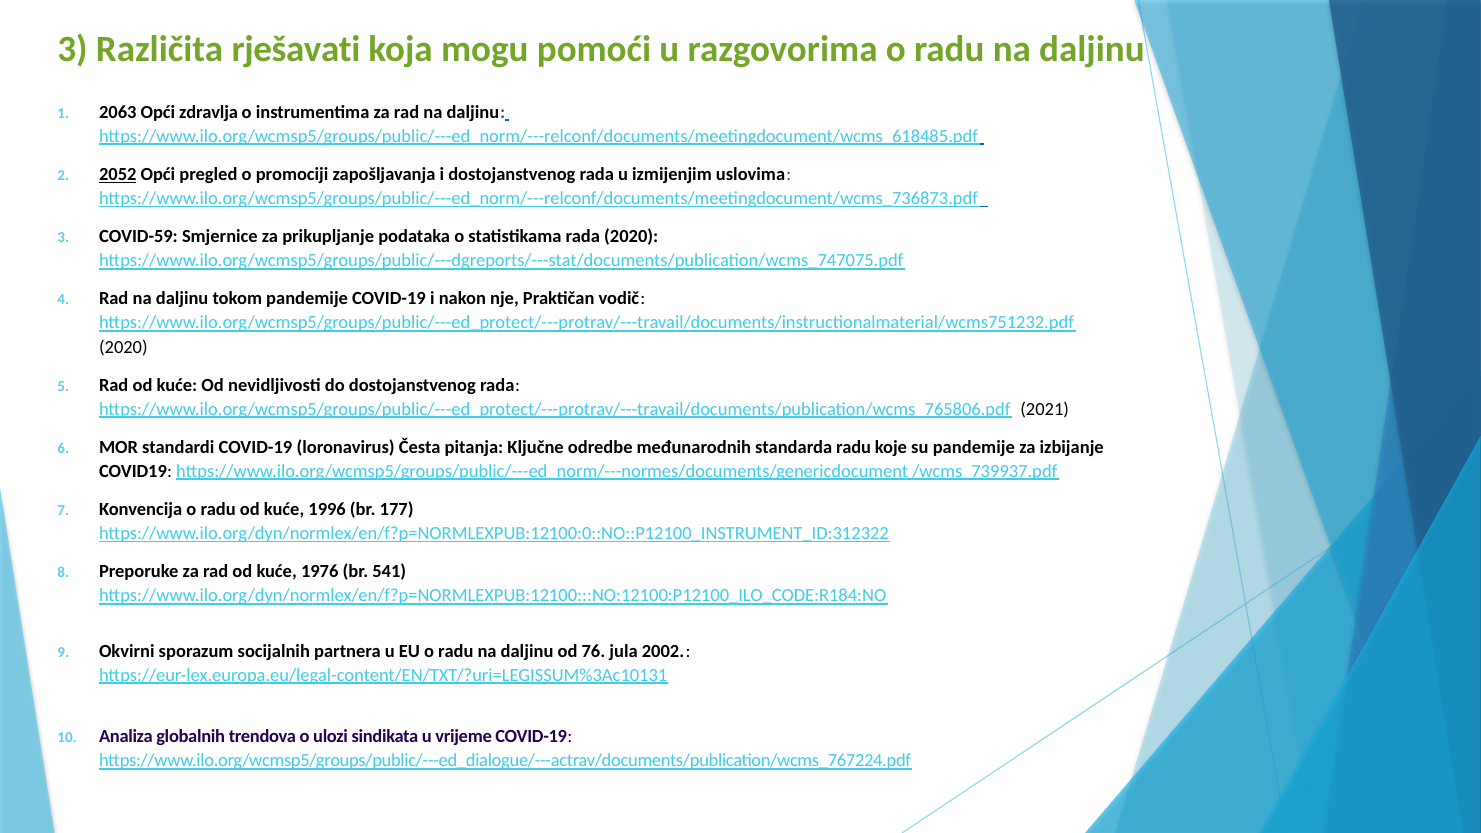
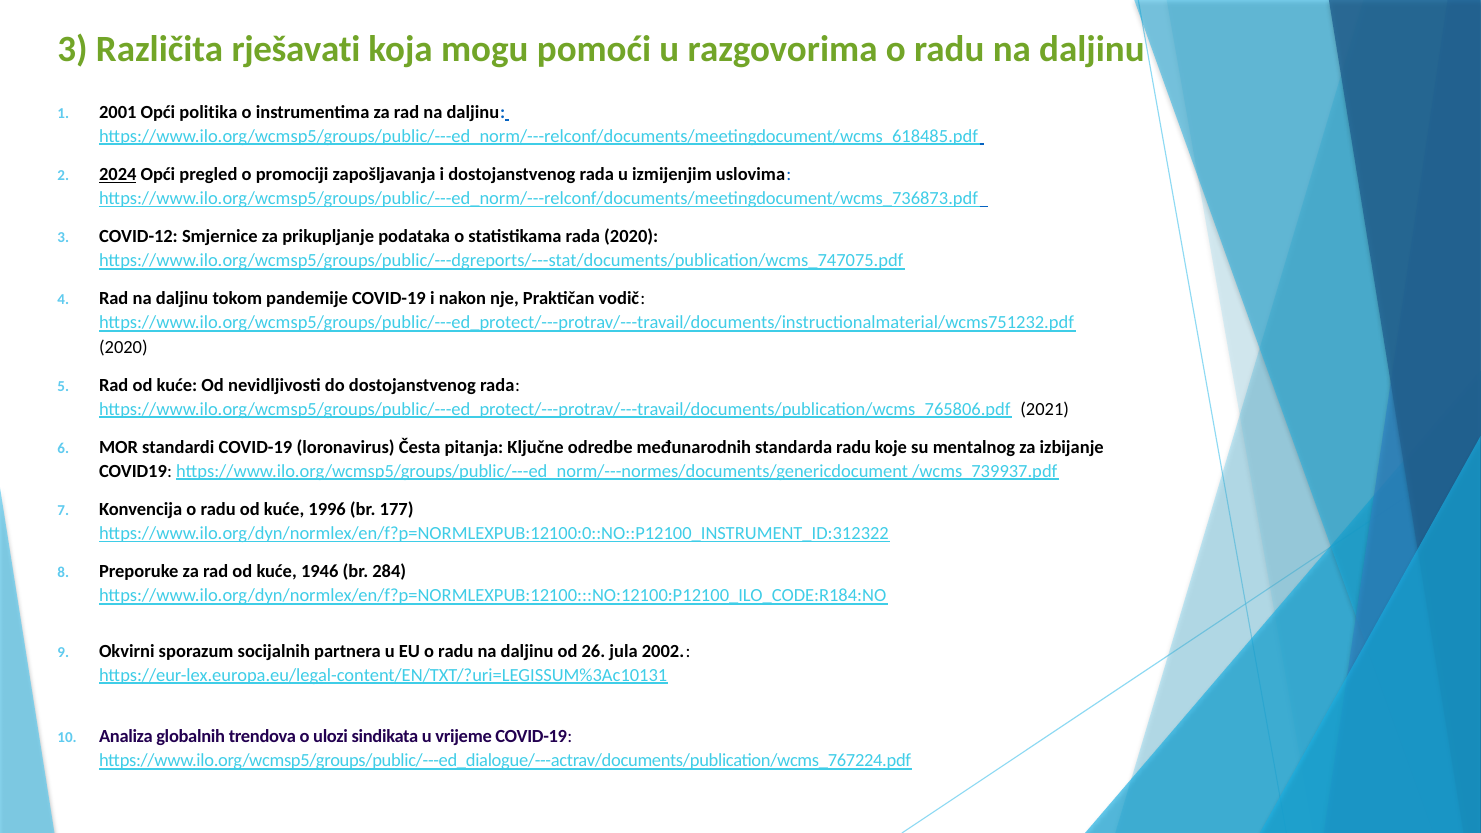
2063: 2063 -> 2001 (118, 112)
zdravlja: zdravlja -> politika (208, 112)
2052: 2052 -> 2024 (118, 174)
COVID-59: COVID-59 -> COVID-12 (138, 237)
su pandemije: pandemije -> mentalnog (974, 447)
1976: 1976 -> 1946 (320, 572)
541: 541 -> 284 (389, 572)
76: 76 -> 26 (593, 651)
